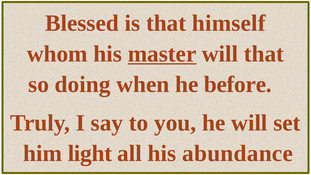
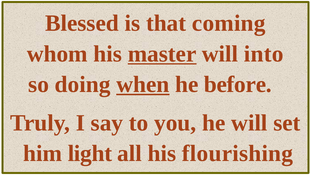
himself: himself -> coming (229, 23)
will that: that -> into (264, 54)
when underline: none -> present (143, 84)
abundance: abundance -> flourishing (238, 153)
